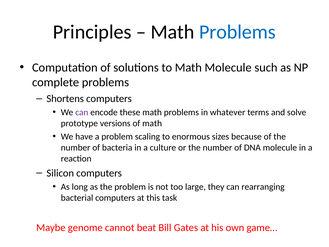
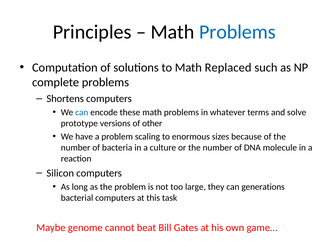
Math Molecule: Molecule -> Replaced (228, 67)
can colour: purple -> blue (82, 112)
of math: math -> other (152, 123)
rearranging: rearranging -> generations (263, 187)
